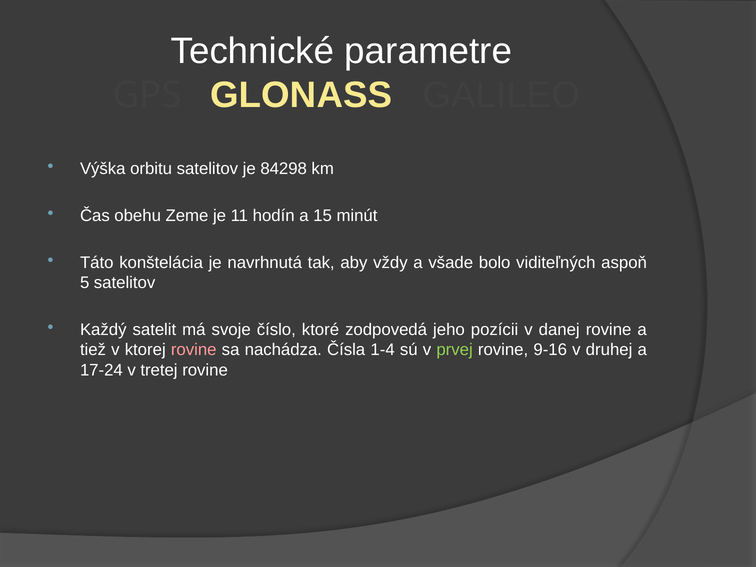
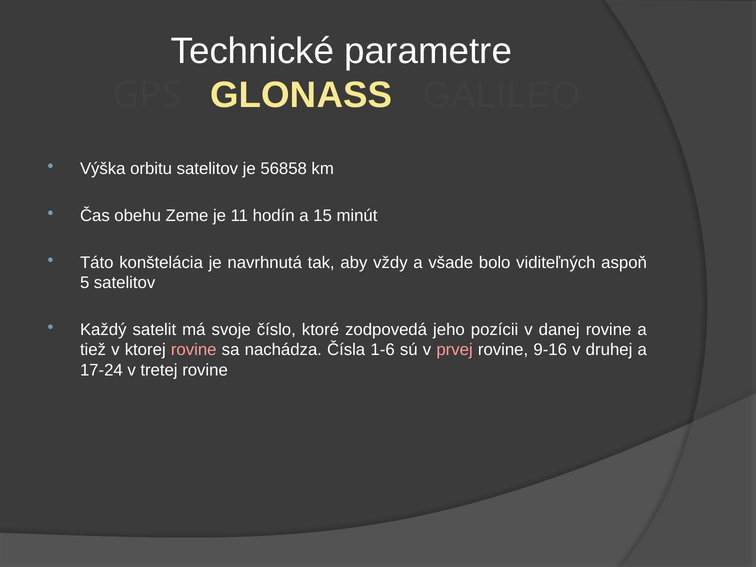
84298: 84298 -> 56858 (284, 169)
1-4: 1-4 -> 1-6 (383, 350)
prvej colour: light green -> pink (455, 350)
